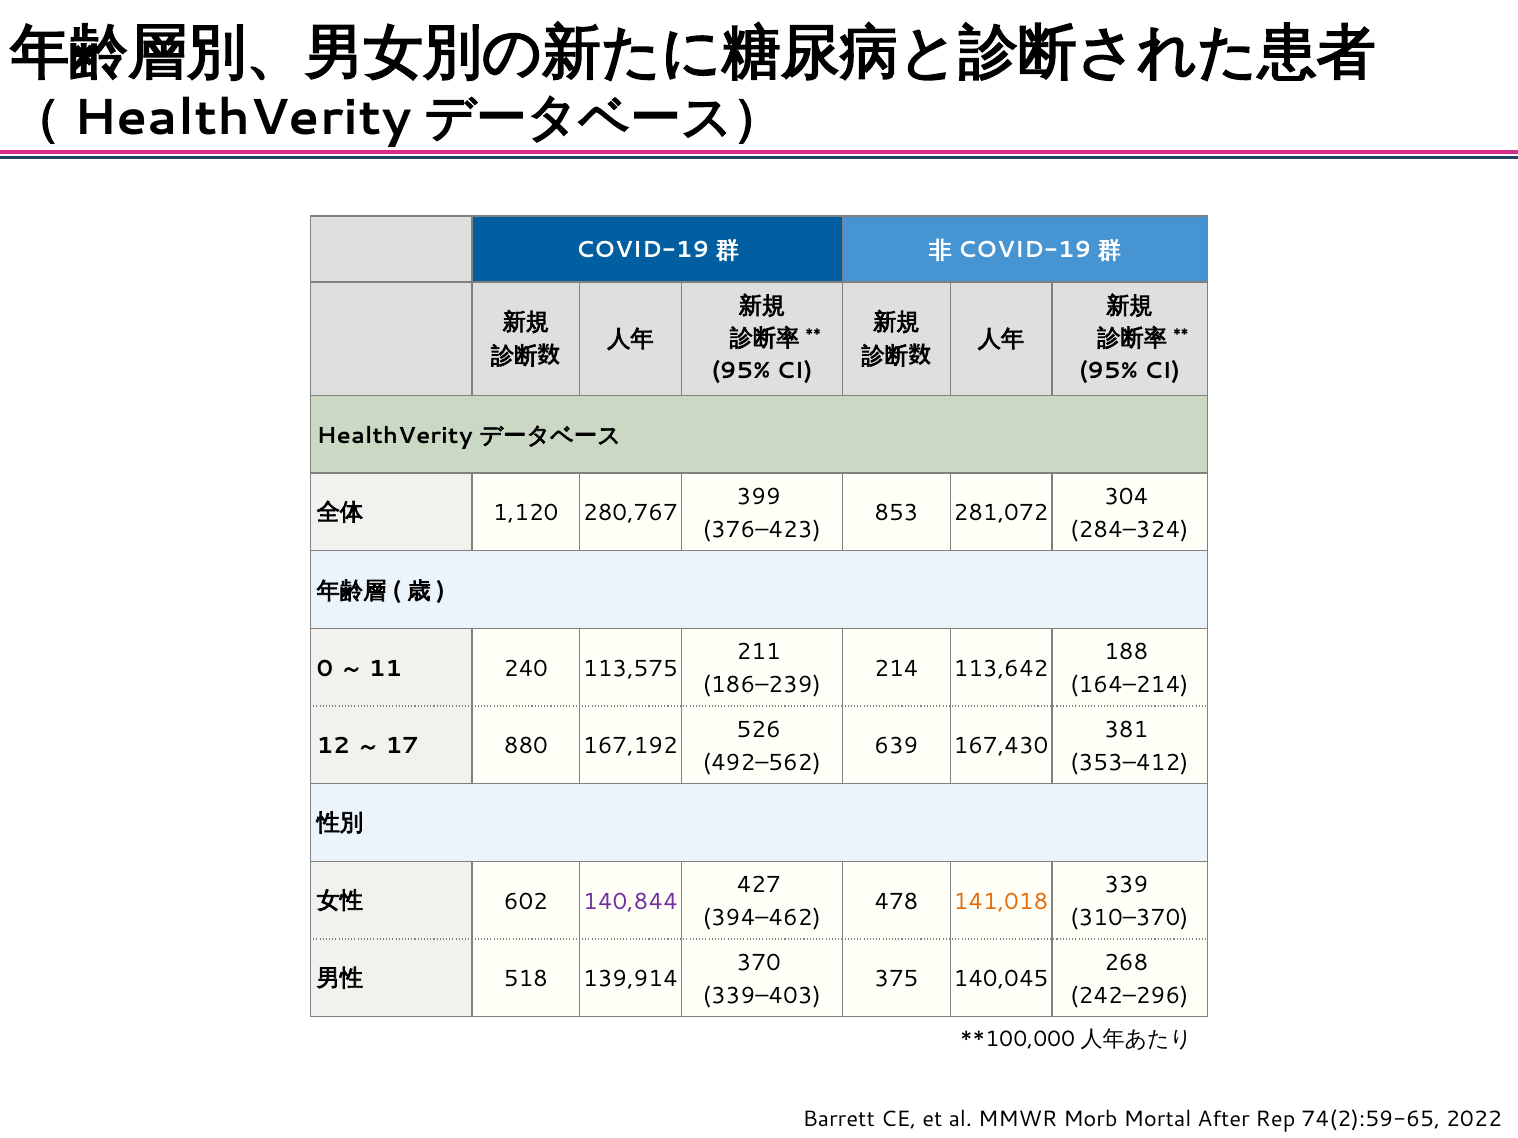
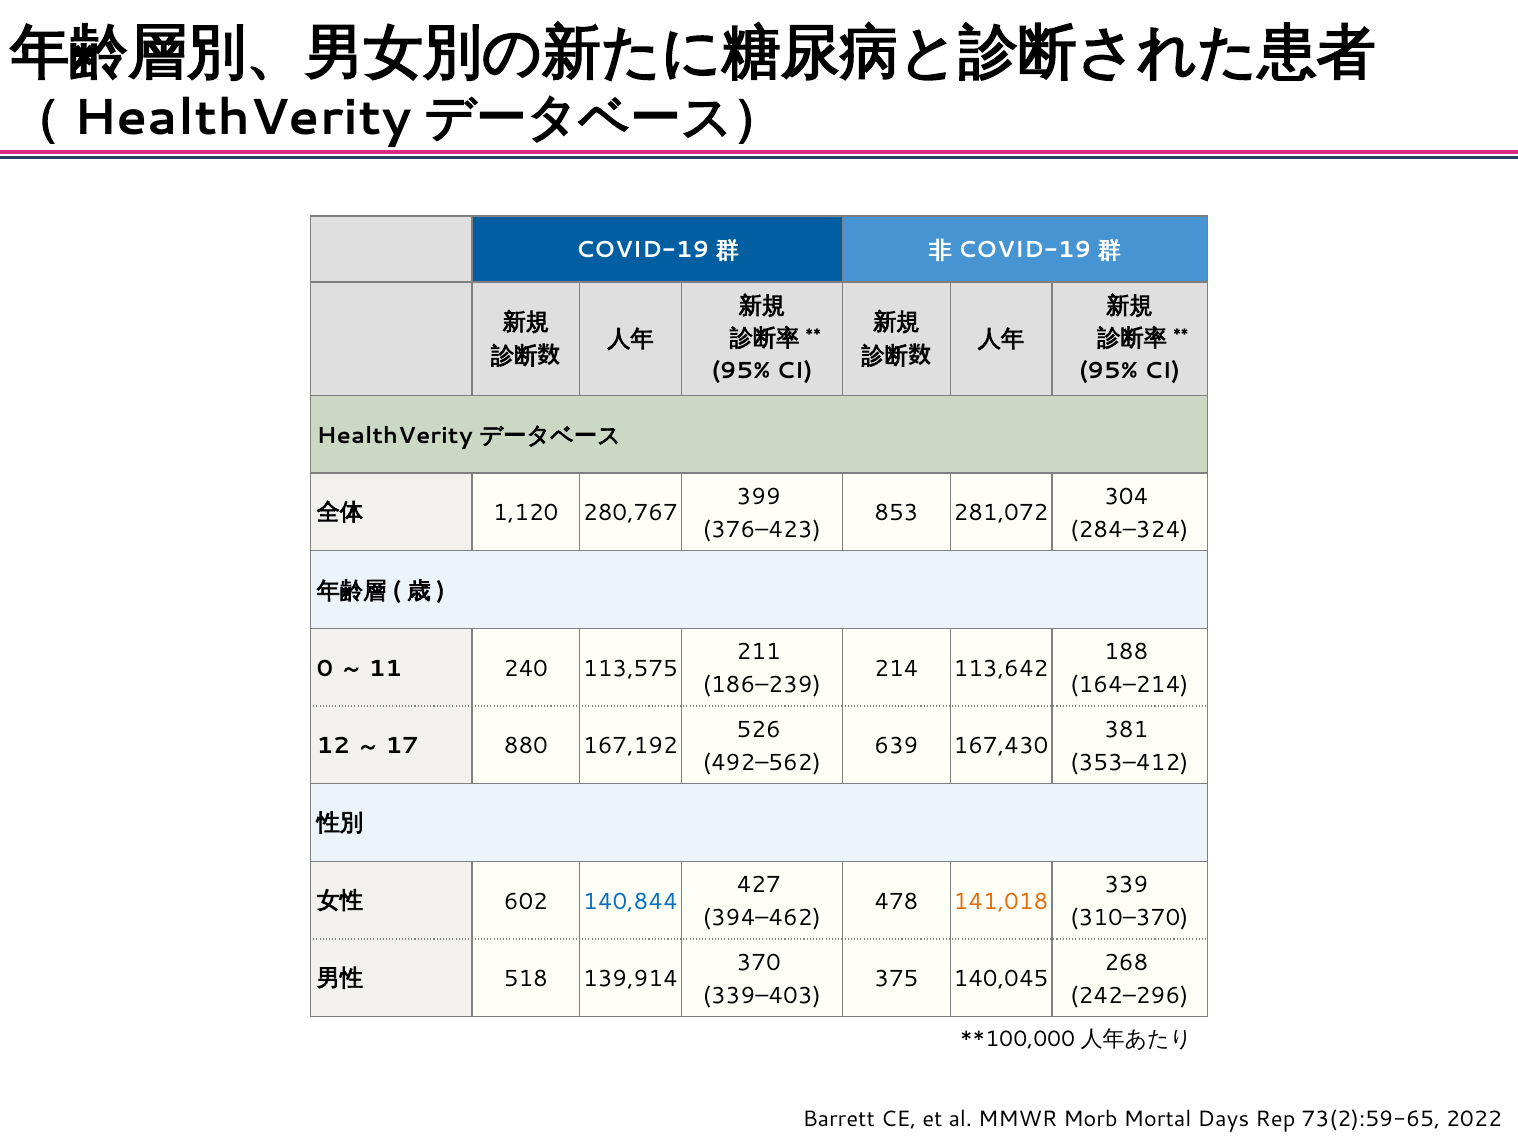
140,844 colour: purple -> blue (630, 902)
After: After -> Days (1223, 1119)
74(2):59-65: 74(2):59-65 -> 73(2):59-65 (1371, 1119)
